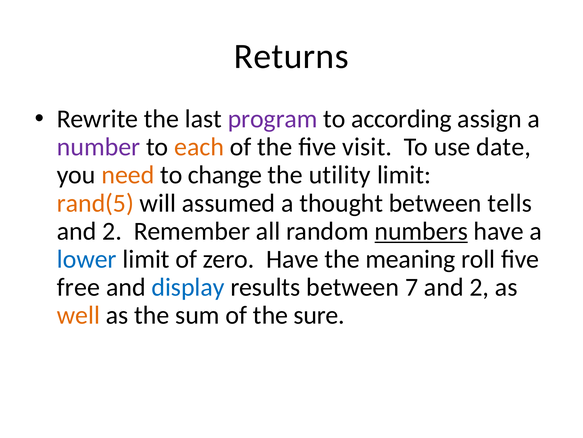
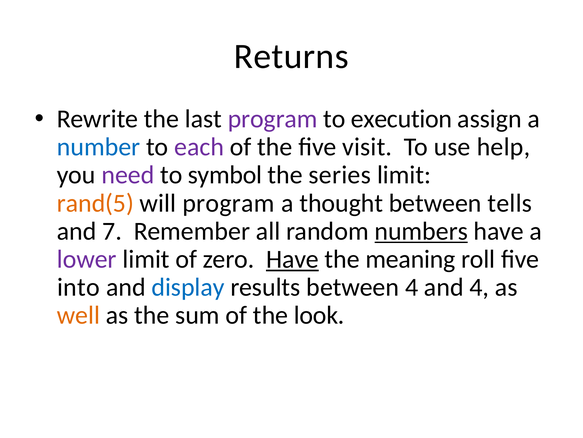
according: according -> execution (401, 119)
number colour: purple -> blue (99, 147)
each colour: orange -> purple (199, 147)
date: date -> help (503, 147)
need colour: orange -> purple (128, 175)
change: change -> symbol (225, 175)
utility: utility -> series (340, 175)
will assumed: assumed -> program (228, 203)
2: 2 -> 7 (112, 231)
lower colour: blue -> purple (87, 259)
Have underline: none -> present (292, 259)
free: free -> into (78, 287)
between 7: 7 -> 4 (412, 287)
2: 2 -> 4 (479, 287)
sure: sure -> look (319, 315)
